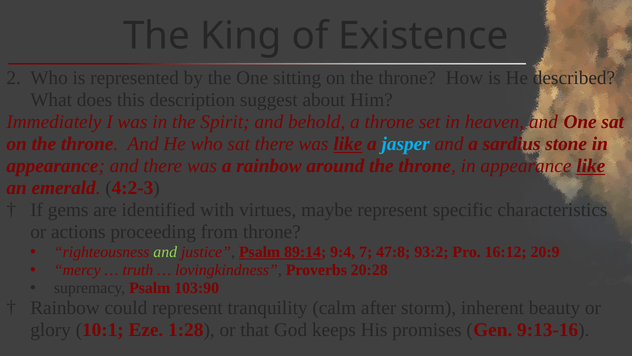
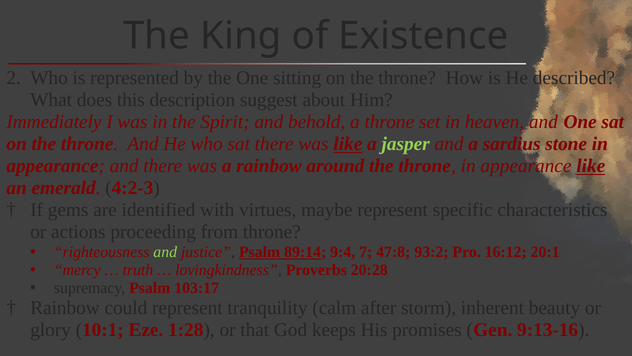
jasper colour: light blue -> light green (406, 144)
20:9: 20:9 -> 20:1 (545, 252)
103:90: 103:90 -> 103:17 (197, 288)
